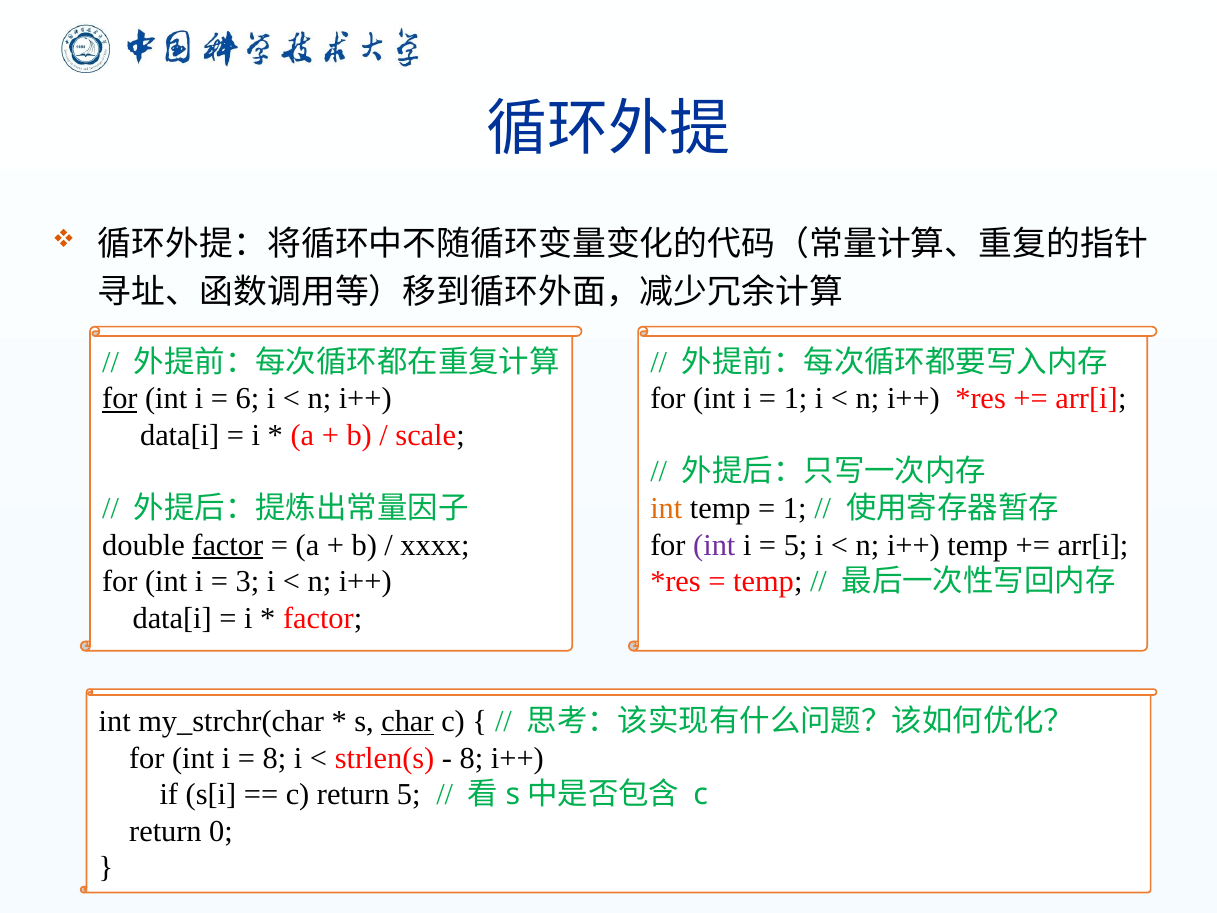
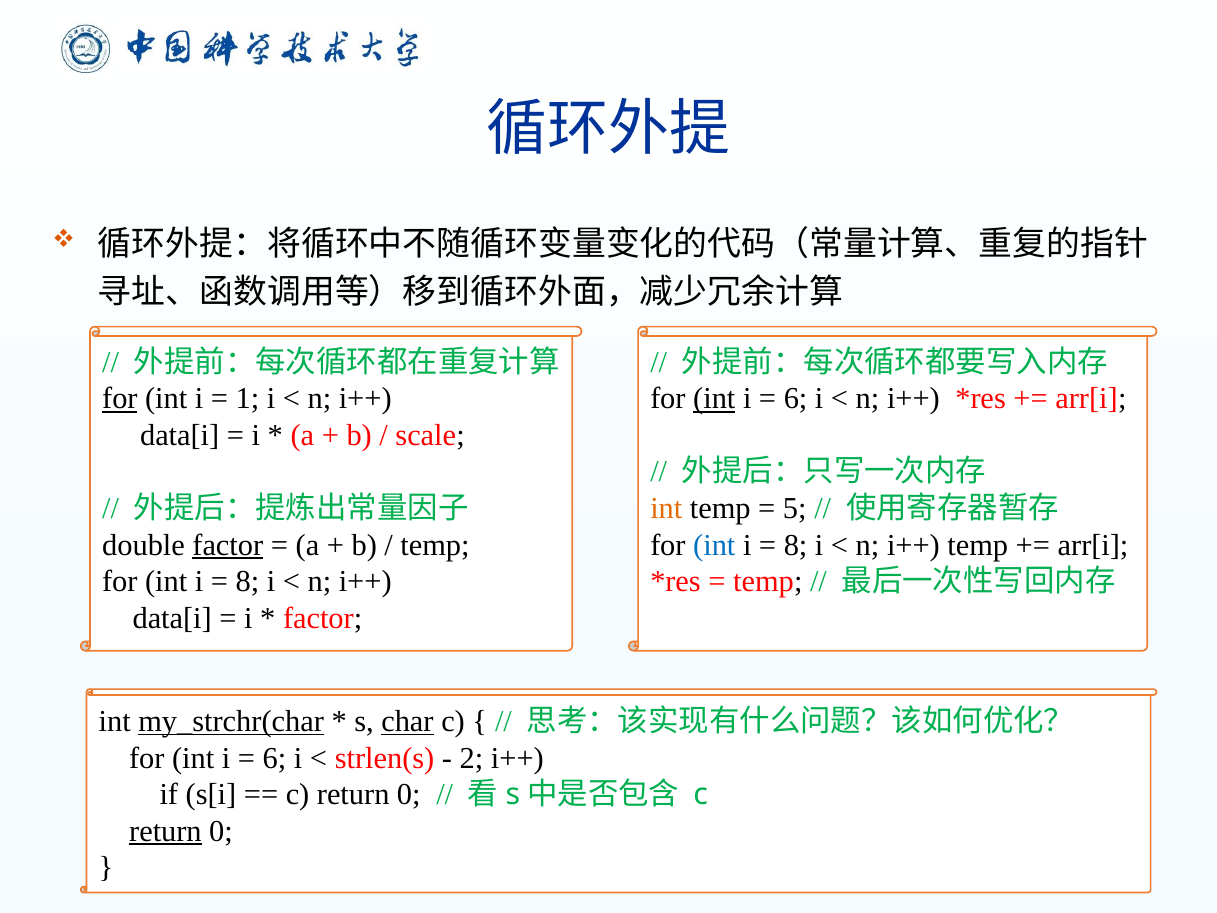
6: 6 -> 1 (247, 399)
int underline: none -> present (714, 399)
1: 1 -> 6 (796, 399)
1: 1 -> 5 (795, 508)
xxxx: xxxx -> temp (435, 545)
int colour: purple -> blue (714, 545)
5: 5 -> 8 (796, 545)
3: 3 -> 8 (247, 581)
my_strchr(char underline: none -> present (231, 721)
8: 8 -> 6 (274, 758)
8: 8 -> 2 (471, 758)
5: 5 -> 0 (409, 794)
return underline: none -> present (165, 831)
